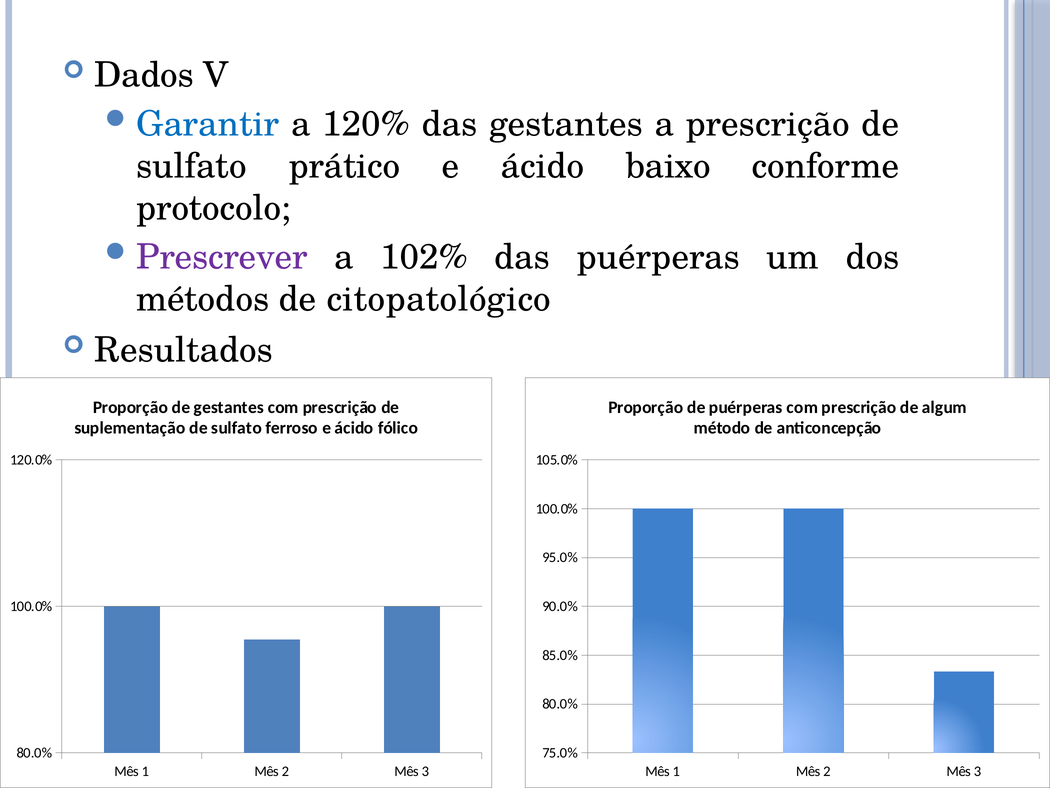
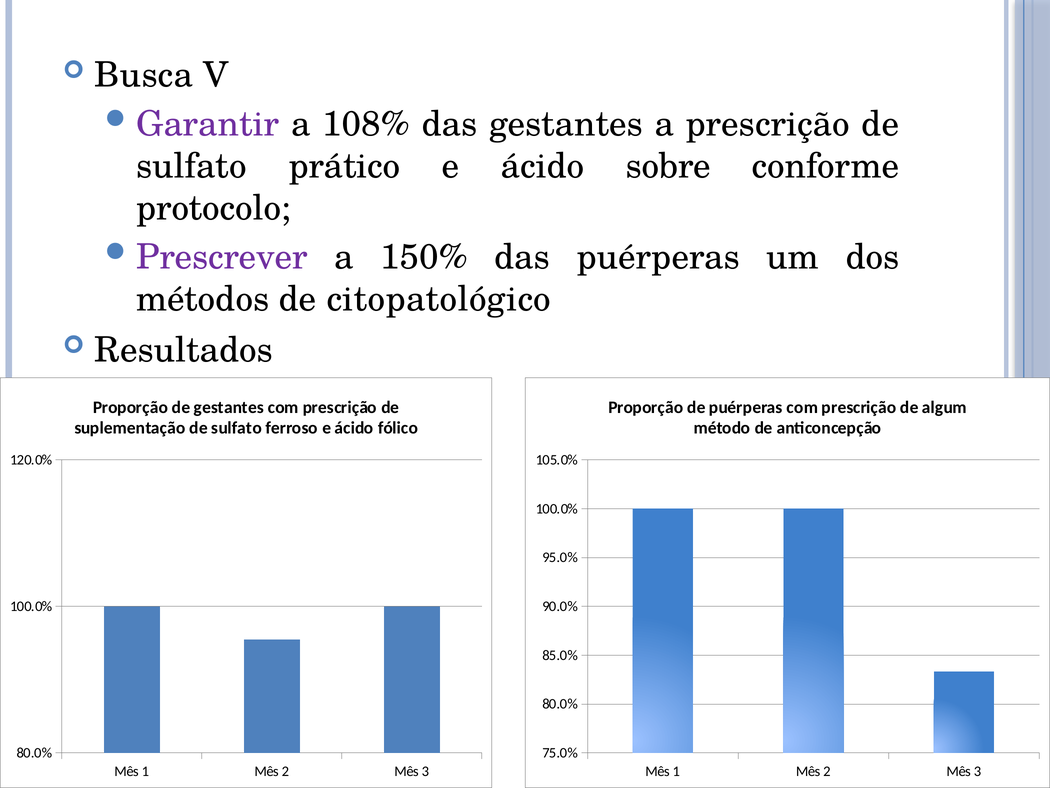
Dados: Dados -> Busca (144, 75)
Garantir colour: blue -> purple (208, 124)
120%: 120% -> 108% (366, 124)
baixo: baixo -> sobre (668, 166)
102%: 102% -> 150% (424, 257)
